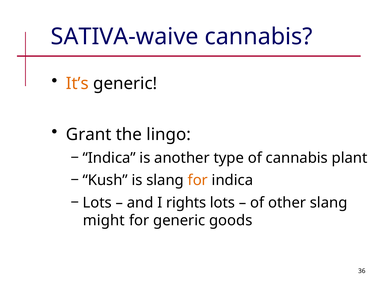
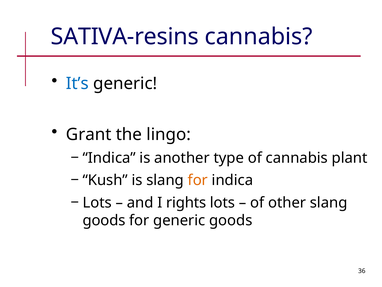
SATIVA-waive: SATIVA-waive -> SATIVA-resins (125, 37)
It’s colour: orange -> blue (77, 83)
might: might -> goods (104, 220)
